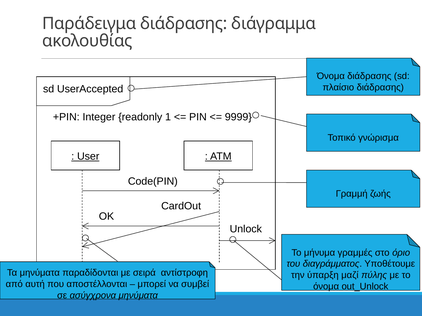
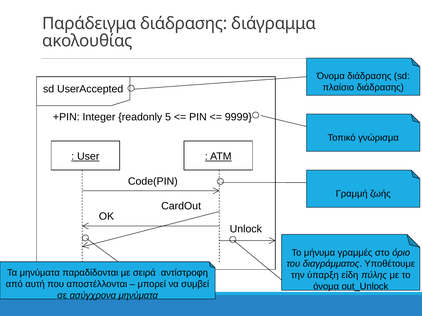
1: 1 -> 5 (168, 117)
μαζί: μαζί -> είδη (350, 276)
